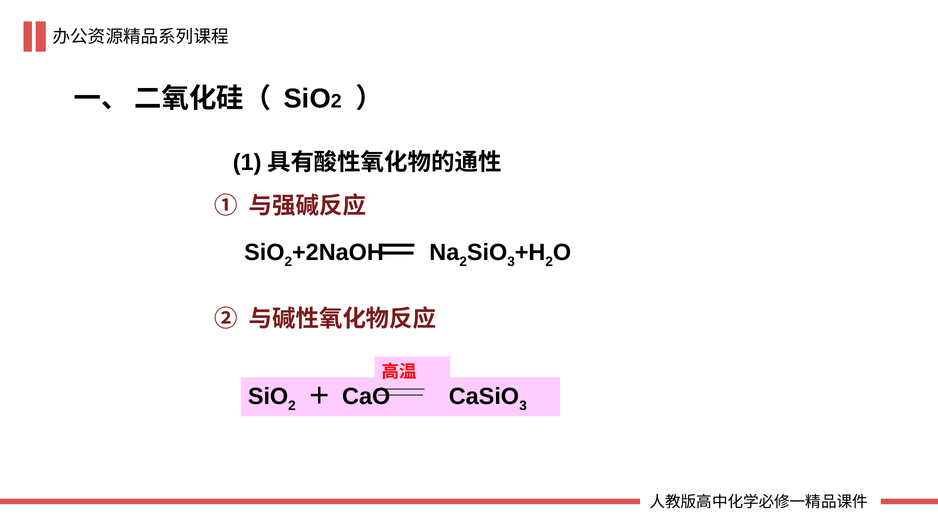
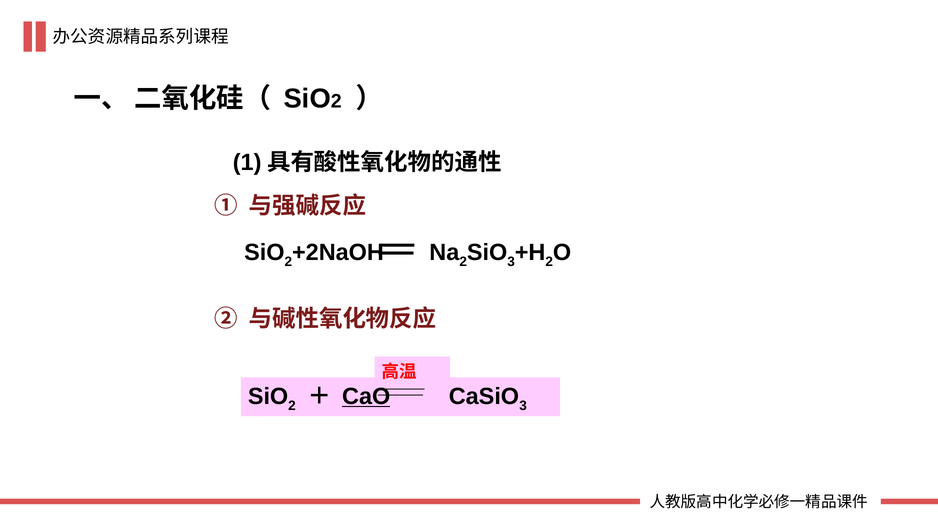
CaO underline: none -> present (366, 396)
